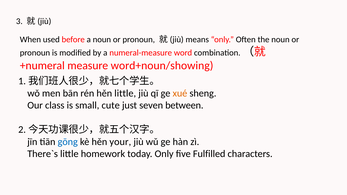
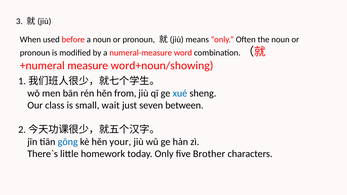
hěn little: little -> from (125, 93)
xué colour: orange -> blue (180, 93)
cute: cute -> wait (111, 105)
Fulfilled: Fulfilled -> Brother (209, 154)
